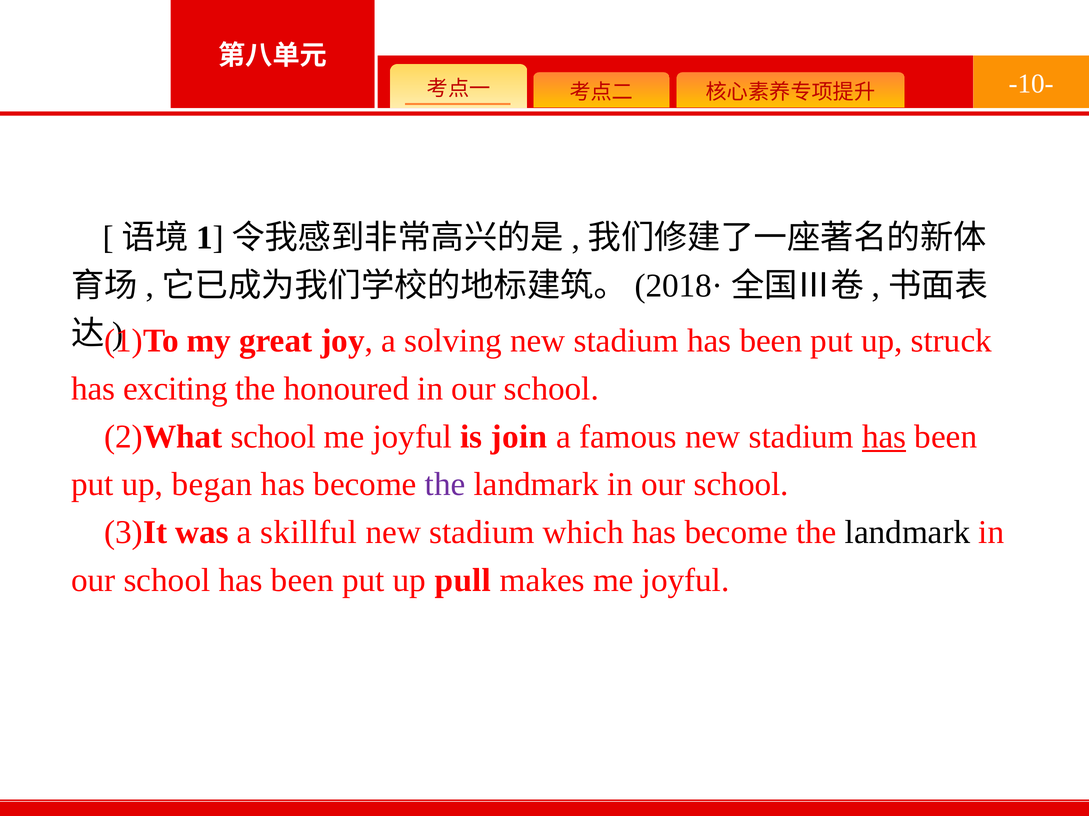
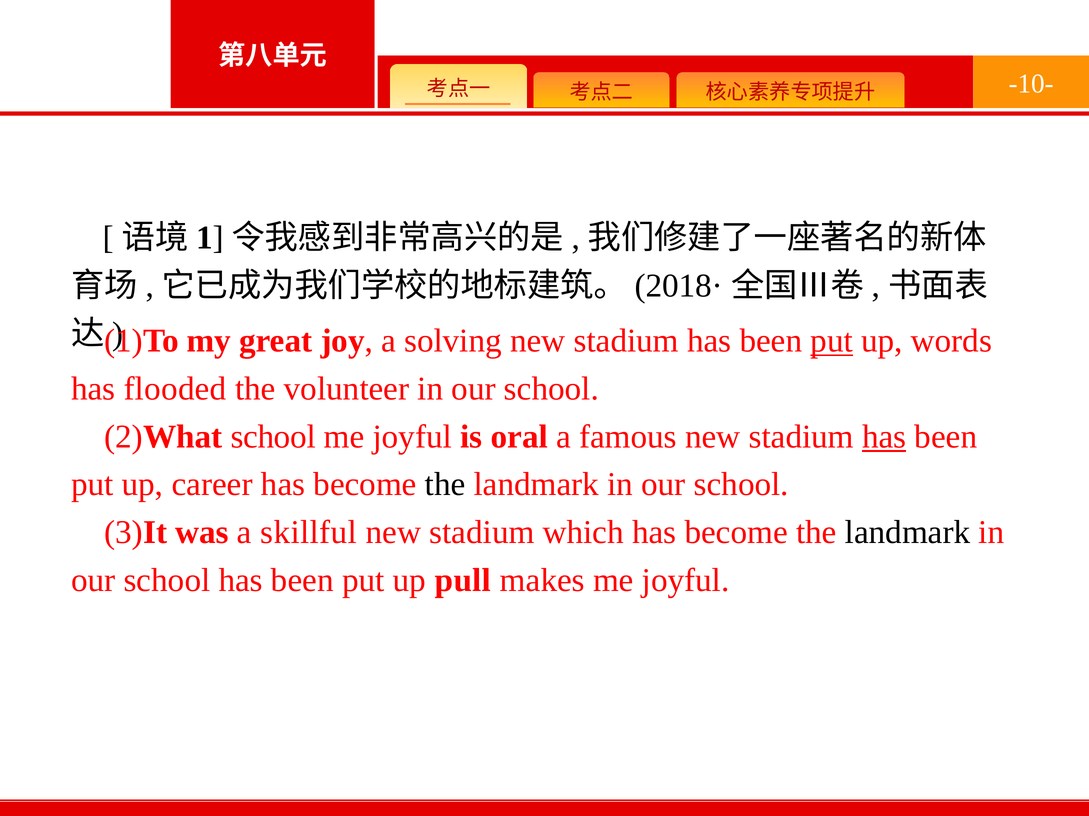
put underline: none -> present (832, 341)
struck: struck -> words (951, 341)
exciting: exciting -> flooded (175, 389)
honoured: honoured -> volunteer (347, 389)
join: join -> oral (519, 437)
began: began -> career (212, 485)
the colour: purple -> black (445, 485)
